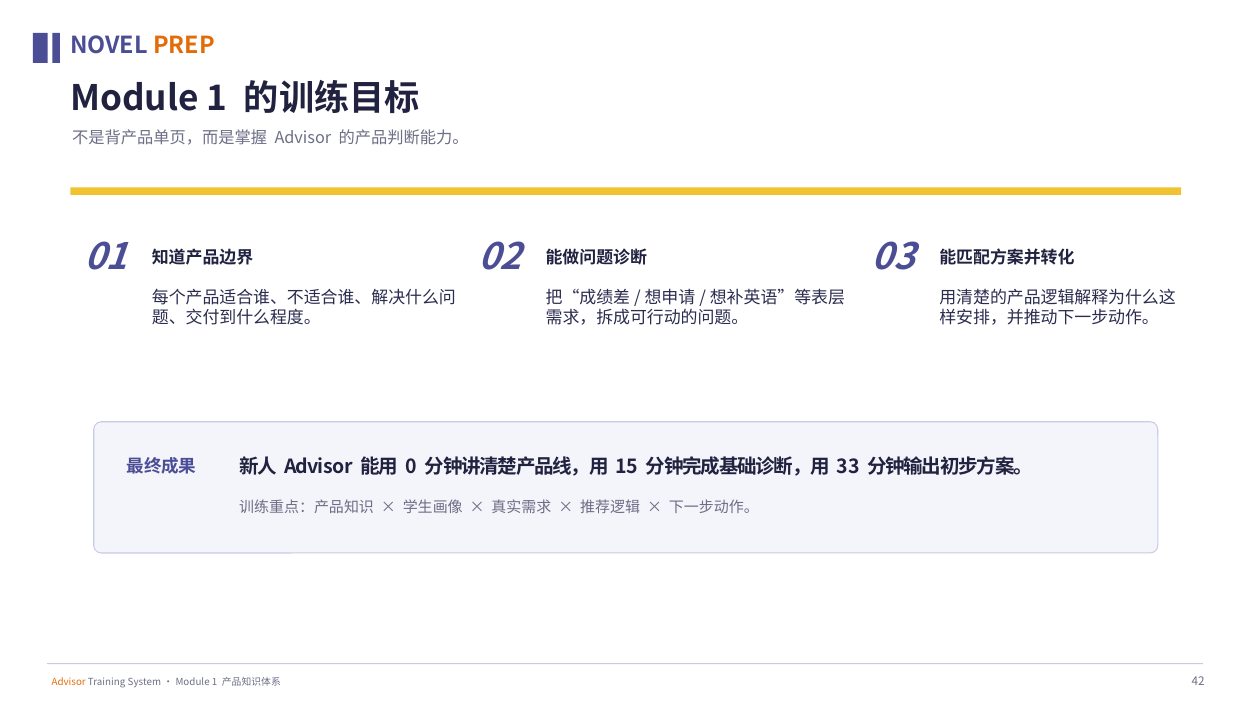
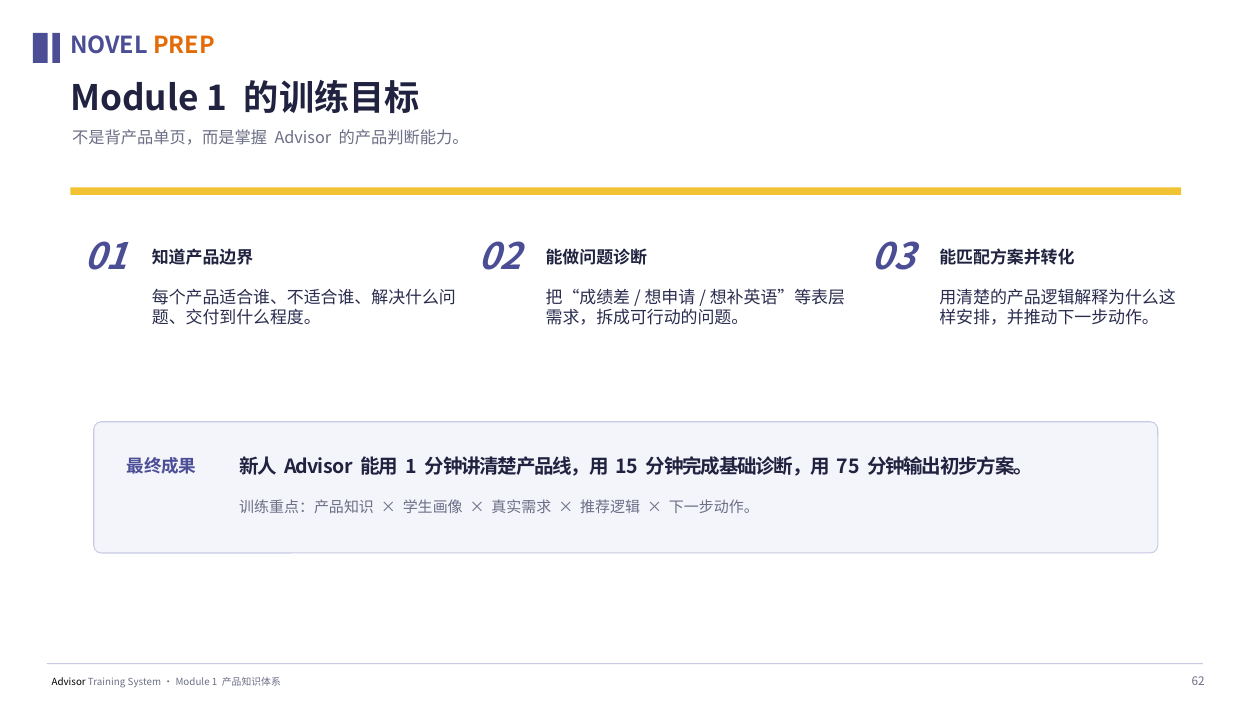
0: 0 -> 1 (411, 467)
33: 33 -> 75 (848, 467)
Advisor colour: orange -> black (69, 682)
42: 42 -> 62 (1198, 682)
